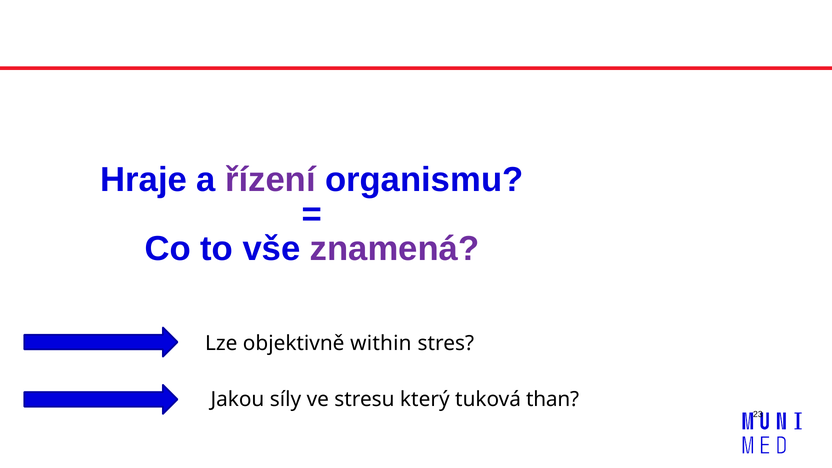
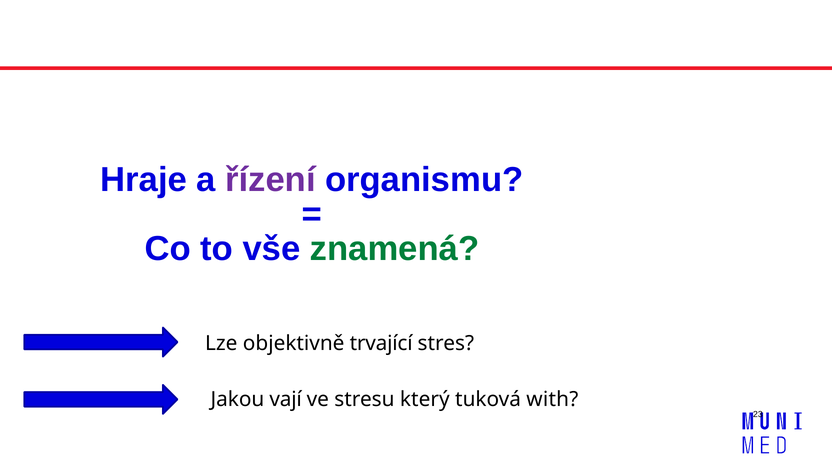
znamená colour: purple -> green (395, 249)
within: within -> trvající (381, 343)
síly: síly -> vají (286, 399)
than: than -> with (552, 399)
